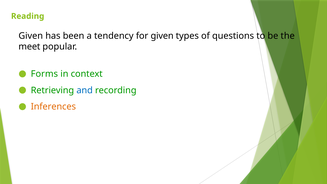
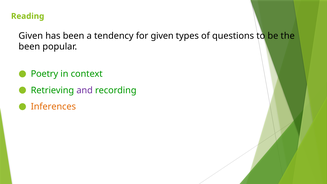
meet: meet -> been (29, 47)
Forms: Forms -> Poetry (44, 74)
and colour: blue -> purple (85, 90)
